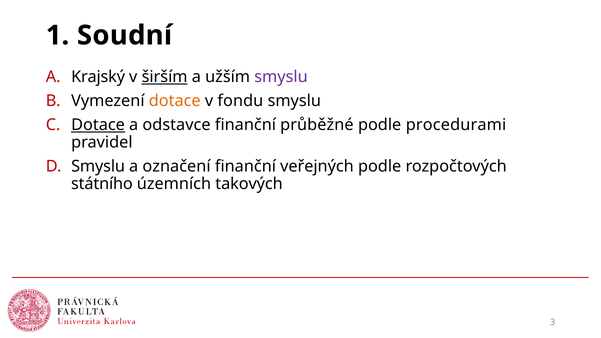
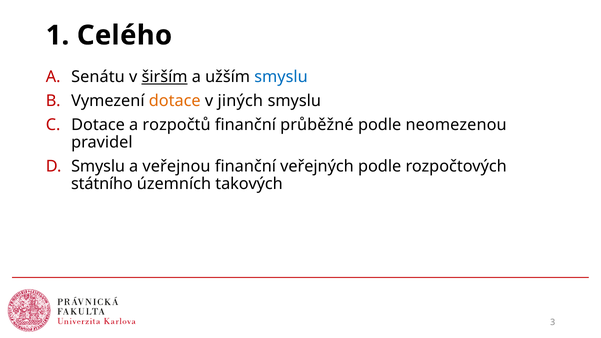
Soudní: Soudní -> Celého (125, 35)
Krajský: Krajský -> Senátu (98, 77)
smyslu colour: purple -> blue (281, 77)
fondu: fondu -> jiných (240, 101)
Dotace underline: present -> none (98, 125)
odstavce: odstavce -> rozpočtů (177, 125)
procedurami: procedurami -> neomezenou (456, 125)
označení: označení -> veřejnou (177, 166)
